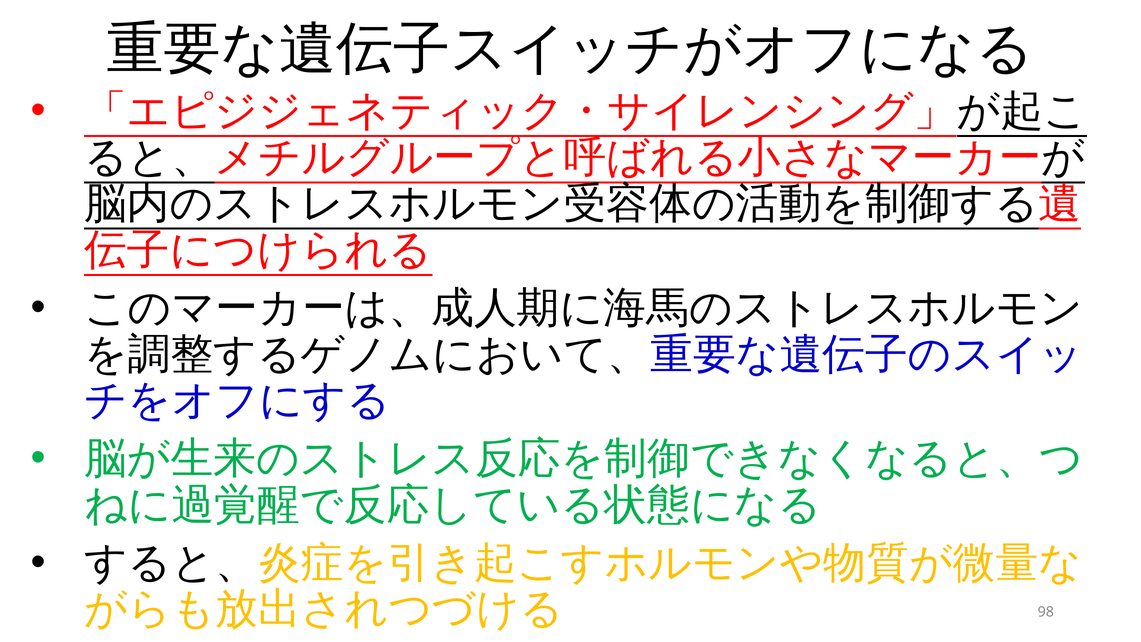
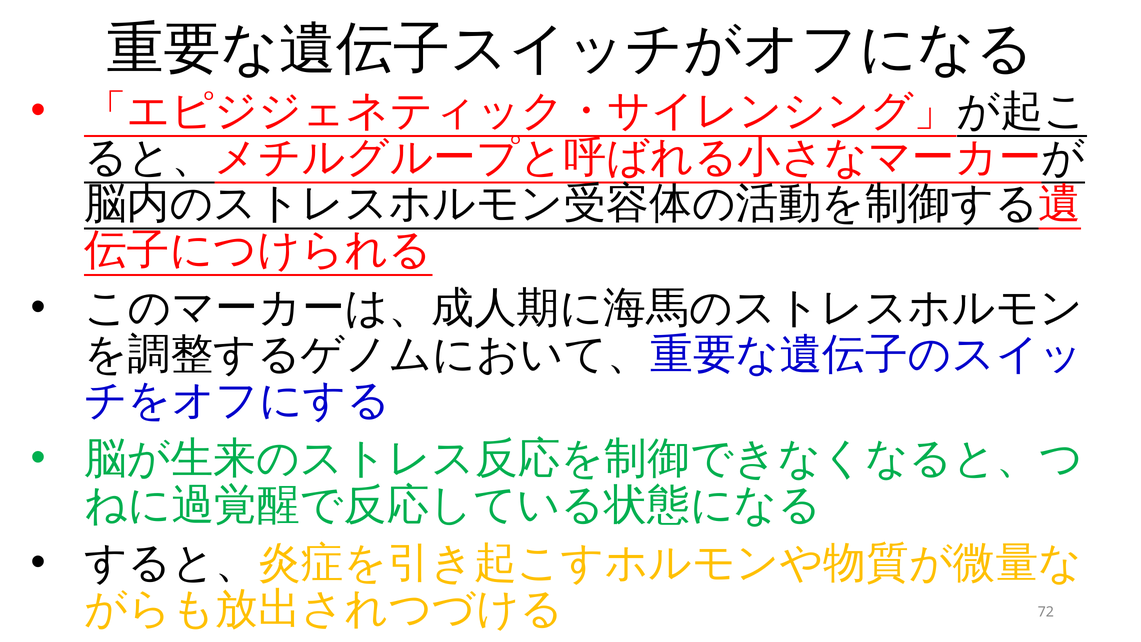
98: 98 -> 72 (1046, 612)
